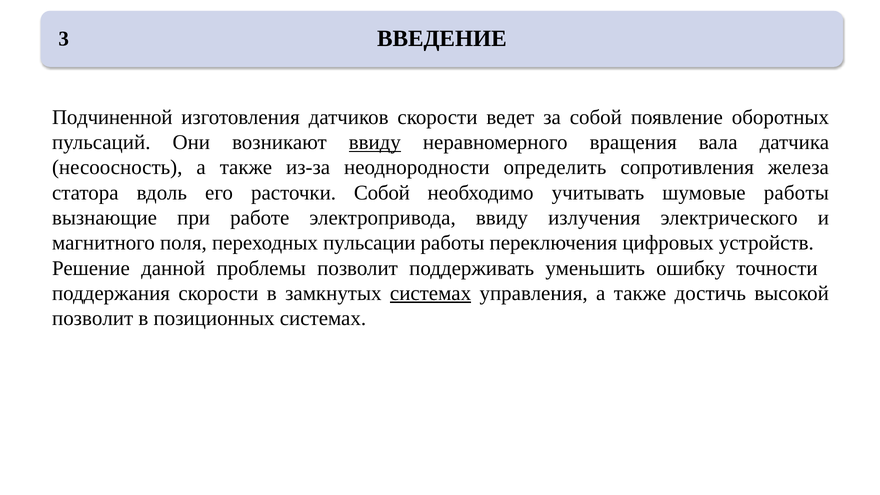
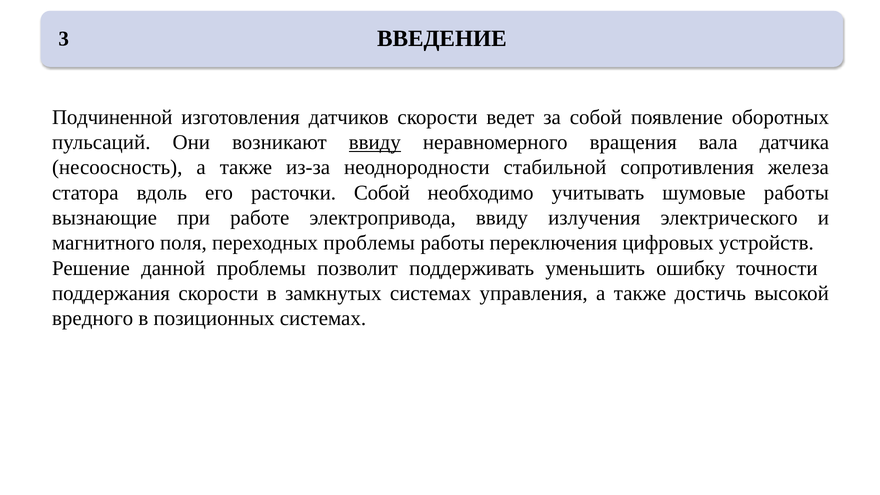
определить: определить -> стабильной (555, 168)
переходных пульсации: пульсации -> проблемы (369, 243)
системах underline: present -> none (431, 293)
позволит: позволит -> вредного (93, 318)
